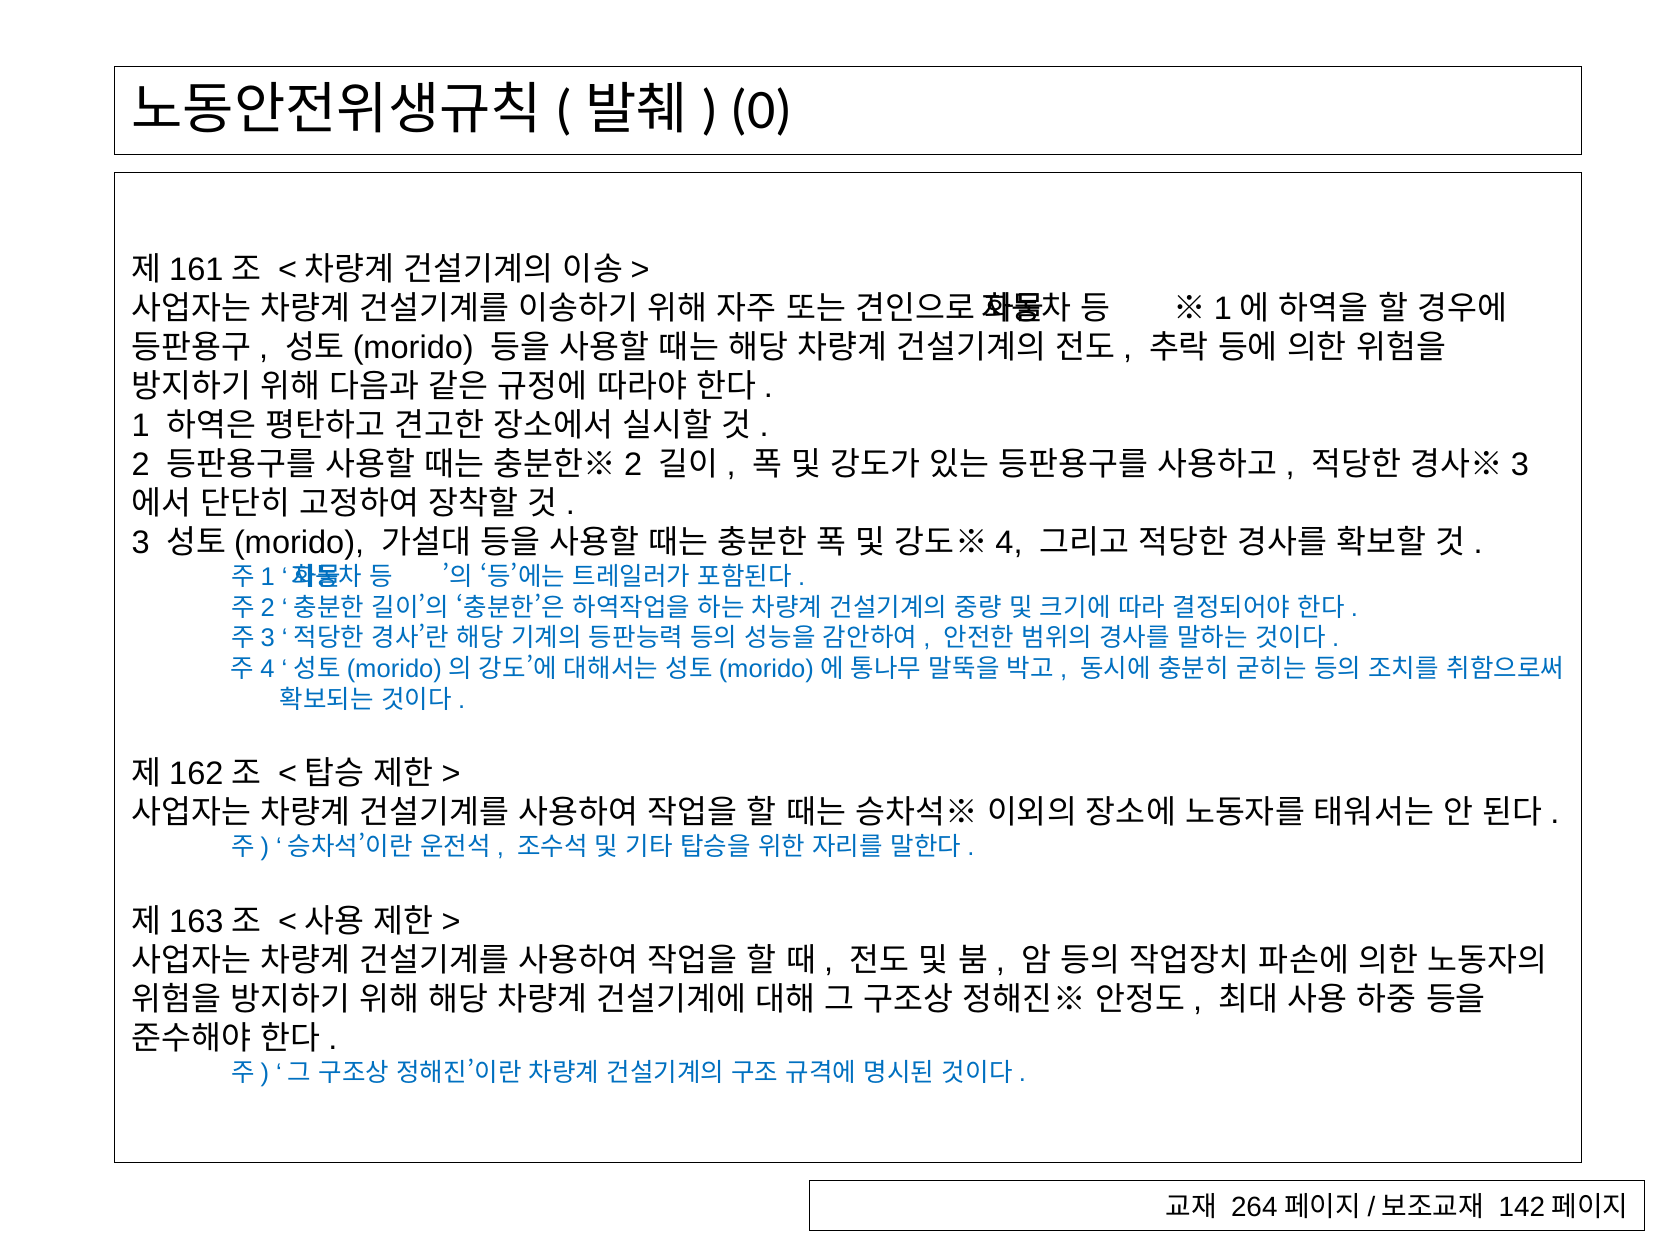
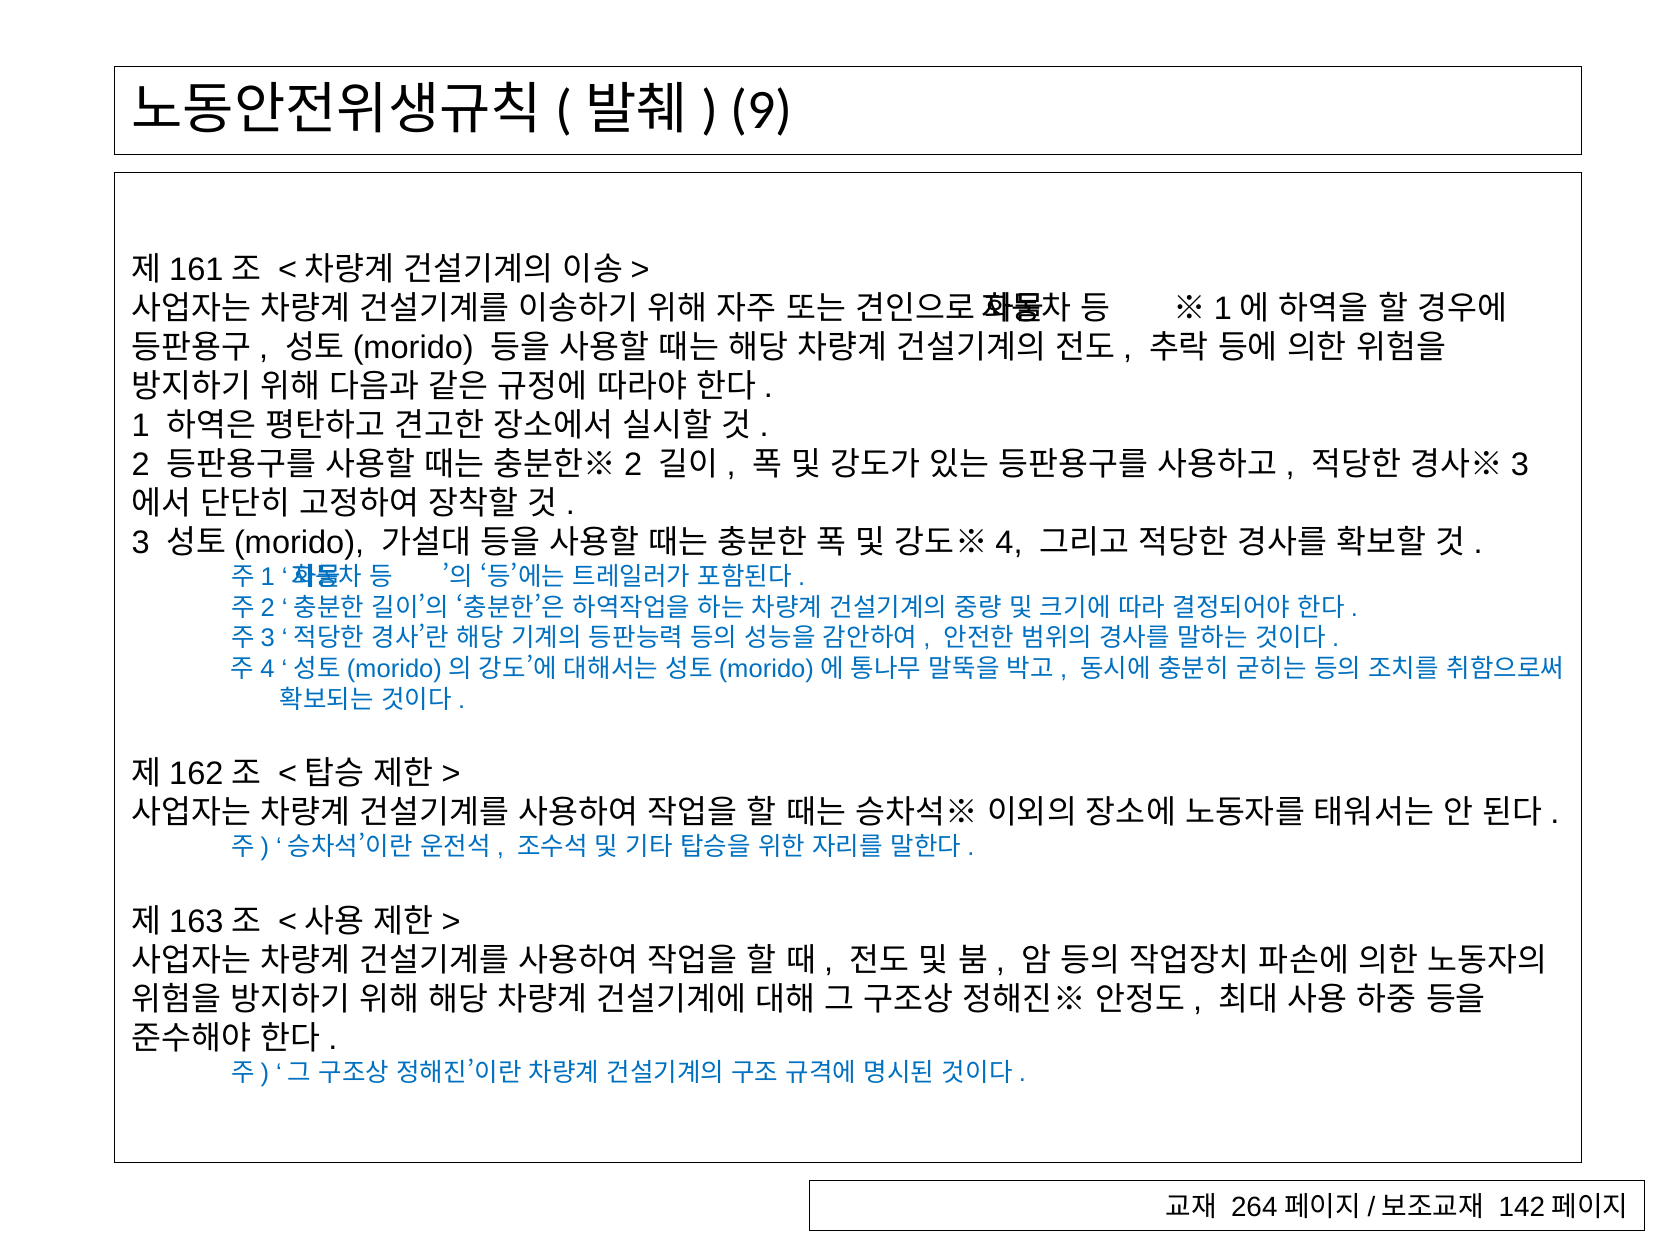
0: 0 -> 9 (761, 110)
